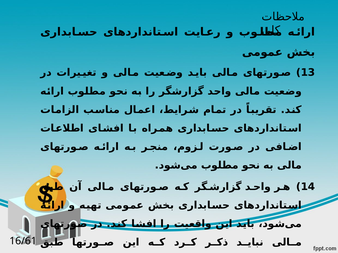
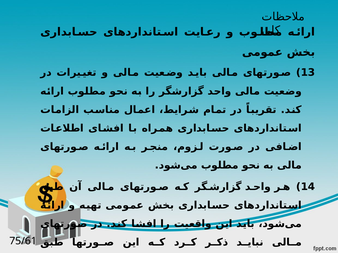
16/61: 16/61 -> 75/61 (23, 241)
